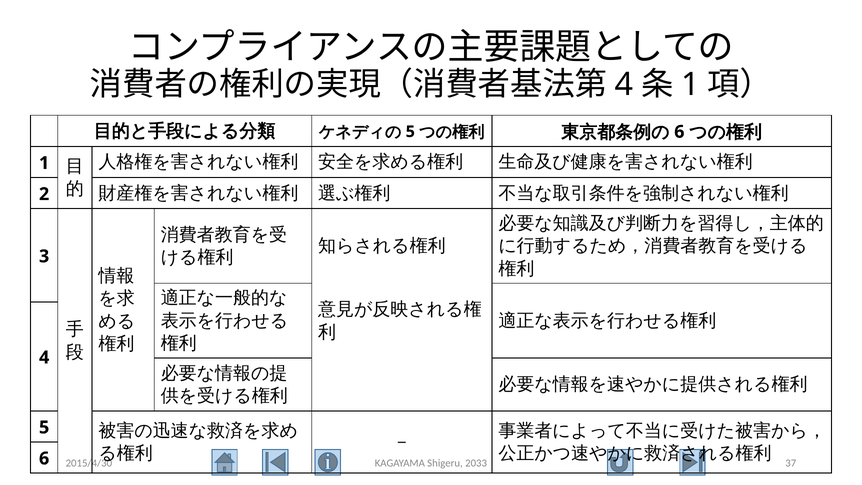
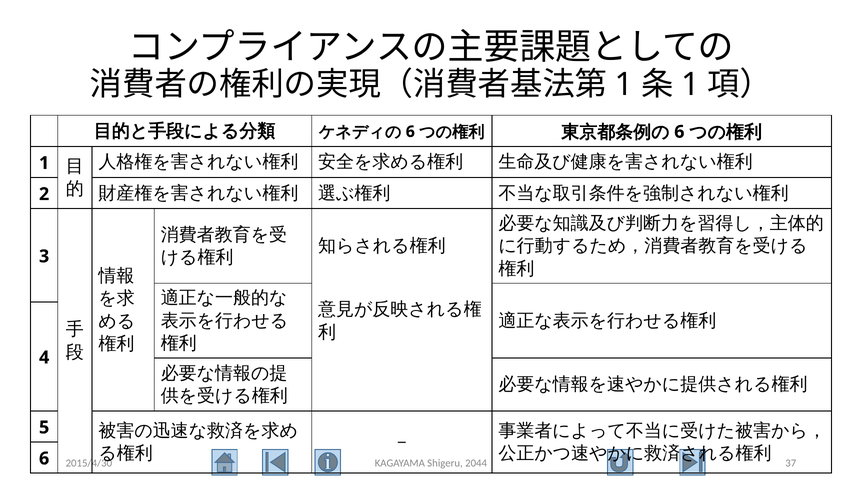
4: 4 -> 1 (624, 84)
5: 5 -> 6 (410, 132)
2033: 2033 -> 2044 (476, 463)
